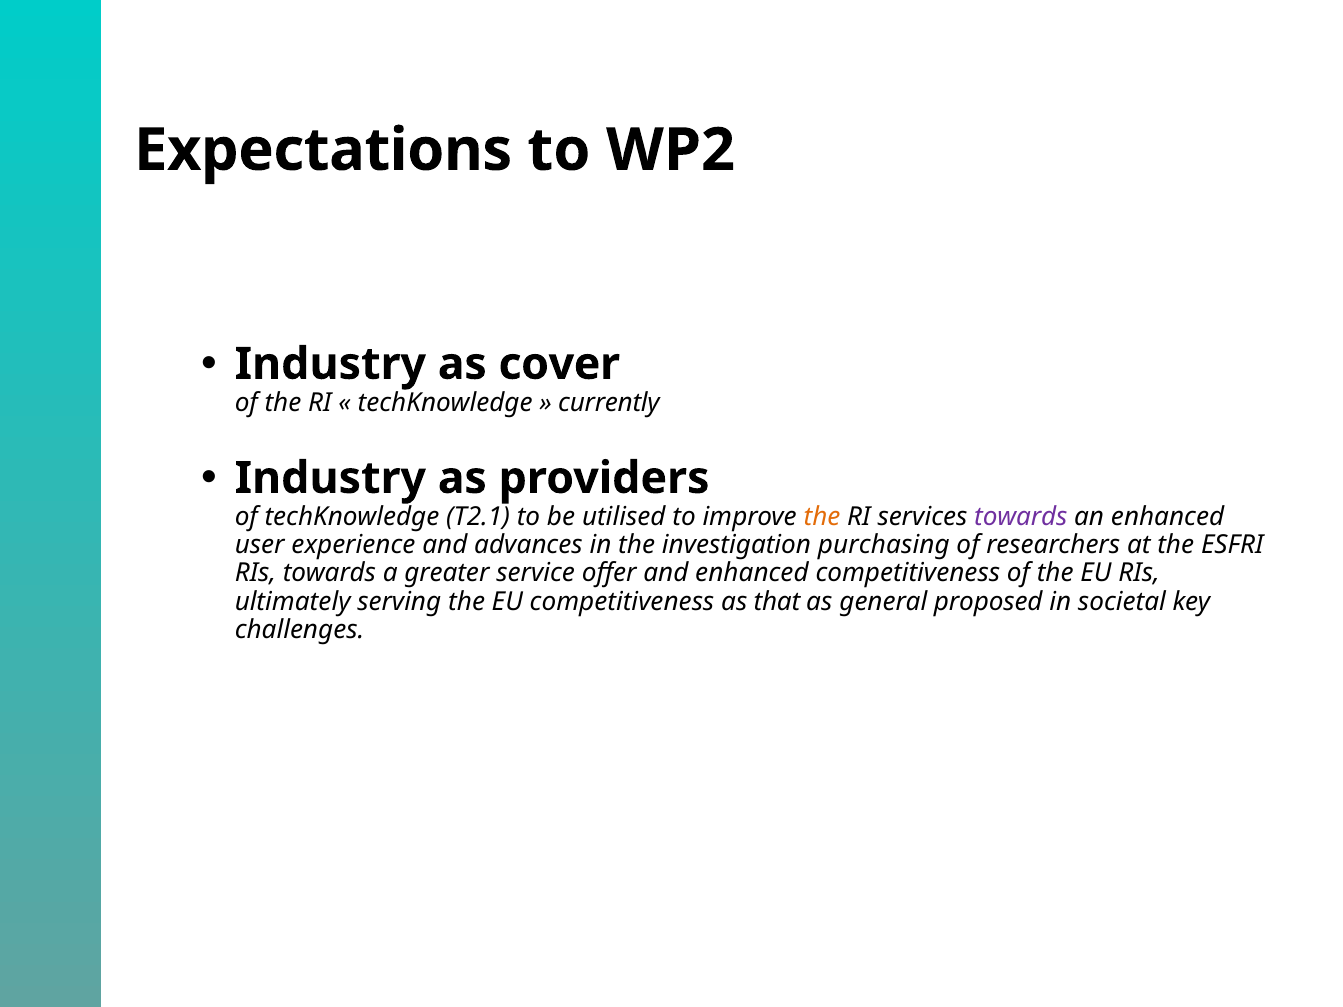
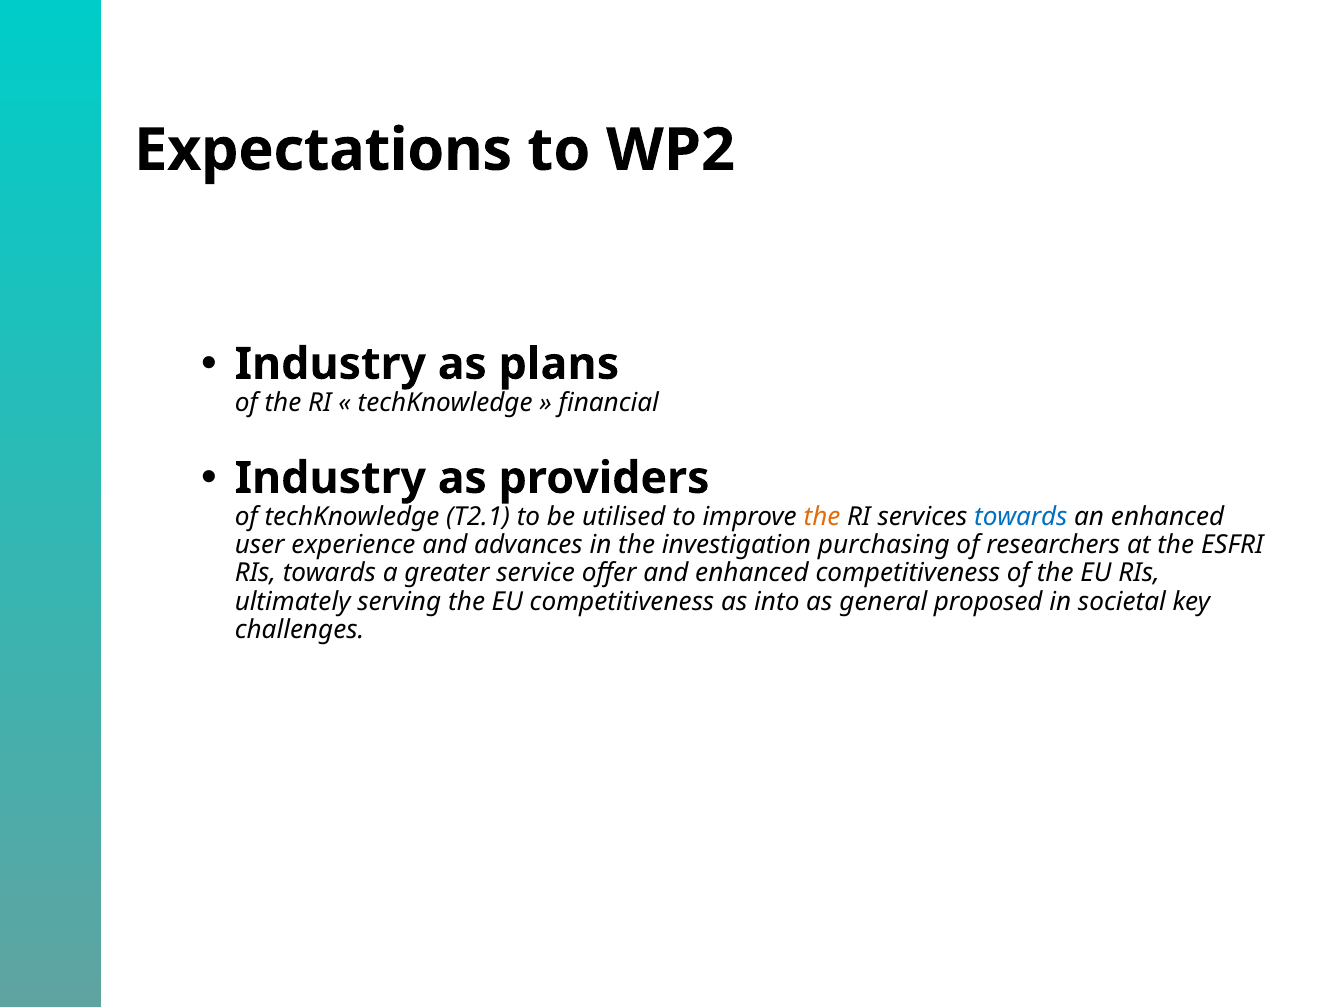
cover: cover -> plans (559, 364)
currently: currently -> financial (609, 403)
towards colour: purple -> blue (1021, 517)
that: that -> into (777, 602)
